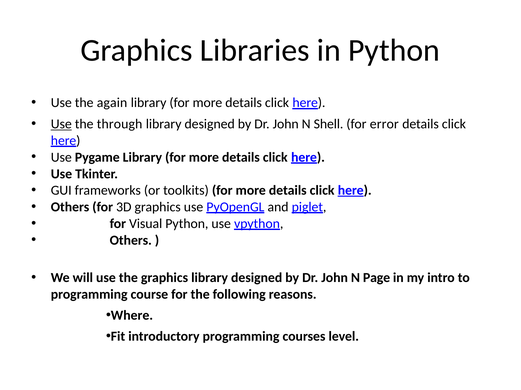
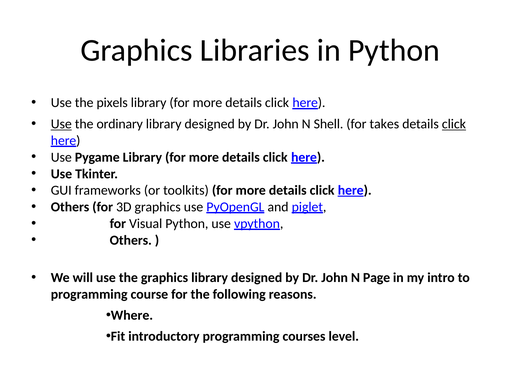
again: again -> pixels (112, 103)
through: through -> ordinary (120, 124)
error: error -> takes (384, 124)
click underline: none -> present (454, 124)
